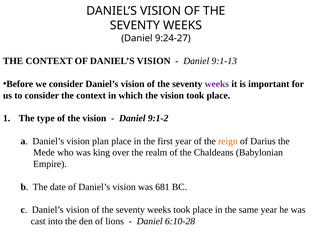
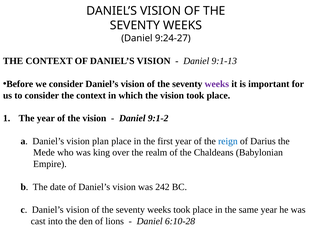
The type: type -> year (46, 118)
reign colour: orange -> blue (228, 141)
681: 681 -> 242 (162, 187)
